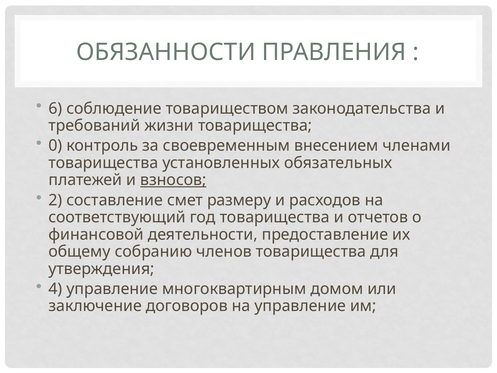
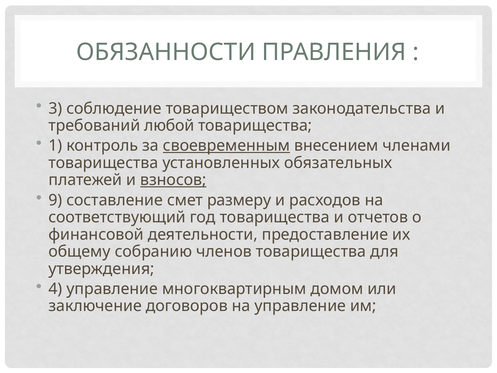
6: 6 -> 3 (55, 108)
жизни: жизни -> любой (169, 126)
0: 0 -> 1 (55, 146)
своевременным underline: none -> present (226, 146)
2: 2 -> 9 (55, 200)
